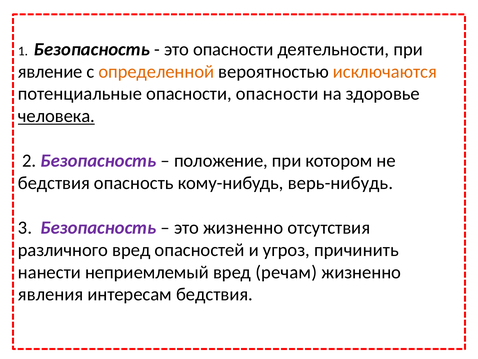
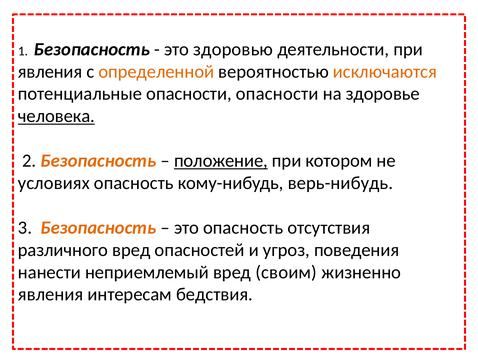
это опасности: опасности -> здоровью (233, 49)
явление: явление -> явления (50, 71)
Безопасность colour: purple -> orange (98, 161)
положение underline: none -> present (221, 161)
бедствия: бедствия -> условиях (54, 183)
Безопасность colour: purple -> orange (98, 227)
это жизненно: жизненно -> опасность (243, 227)
причинить: причинить -> поведения (357, 250)
речам: речам -> своим (286, 272)
